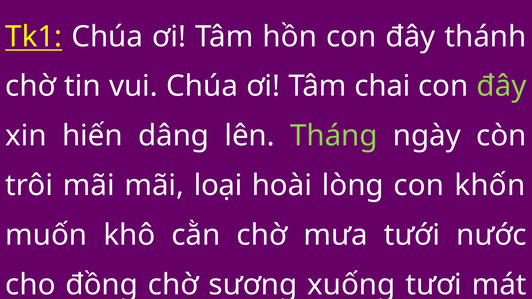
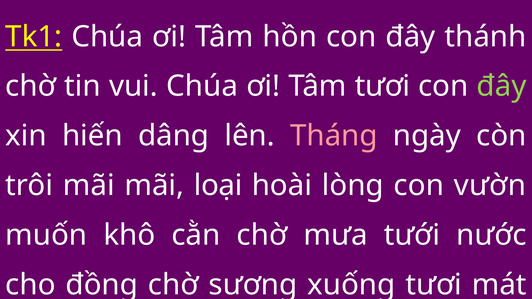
Tâm chai: chai -> tươi (383, 86)
Tháng colour: light green -> pink (334, 136)
khốn: khốn -> vườn (490, 186)
